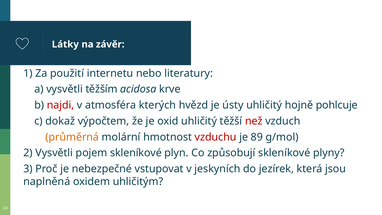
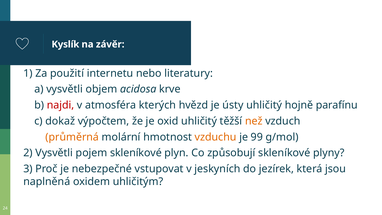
Látky: Látky -> Kyslík (65, 44)
těžším: těžším -> objem (101, 89)
pohlcuje: pohlcuje -> parafínu (337, 105)
než colour: red -> orange (254, 121)
vzduchu colour: red -> orange (216, 137)
89: 89 -> 99 (257, 137)
